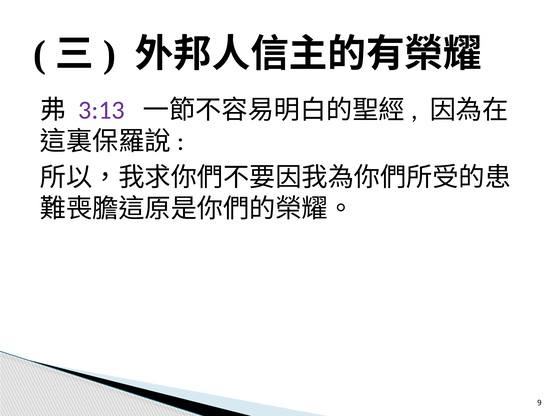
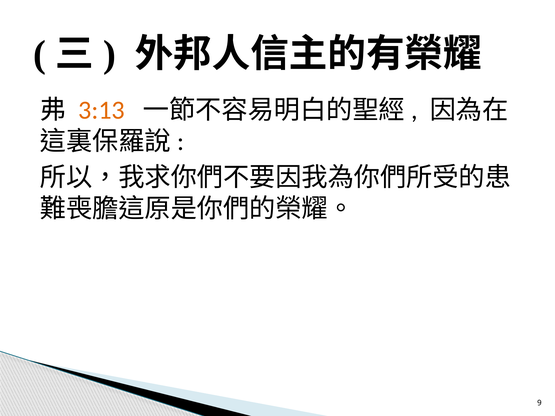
3:13 colour: purple -> orange (102, 110)
